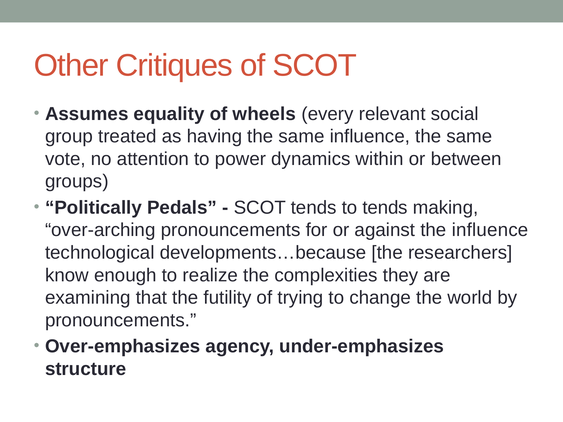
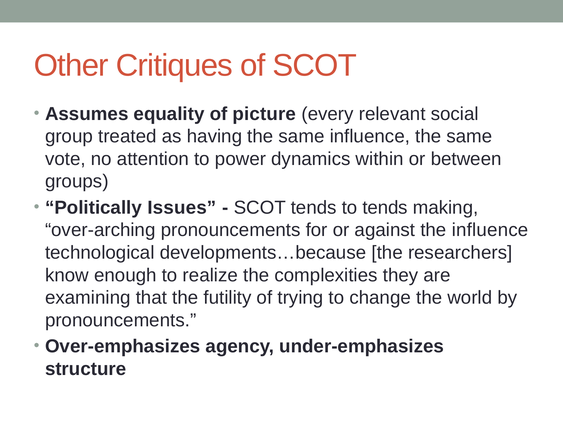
wheels: wheels -> picture (264, 114)
Pedals: Pedals -> Issues (182, 208)
